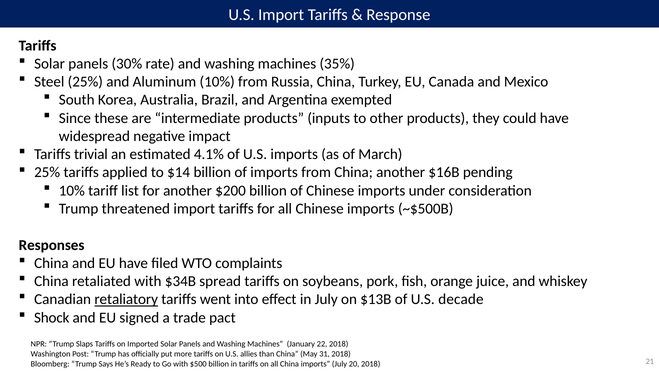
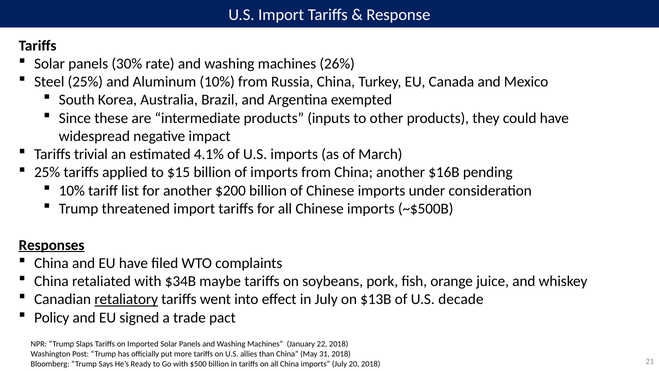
35%: 35% -> 26% (337, 64)
$14: $14 -> $15 (179, 172)
Responses underline: none -> present (52, 245)
spread: spread -> maybe (220, 281)
Shock: Shock -> Policy (52, 317)
